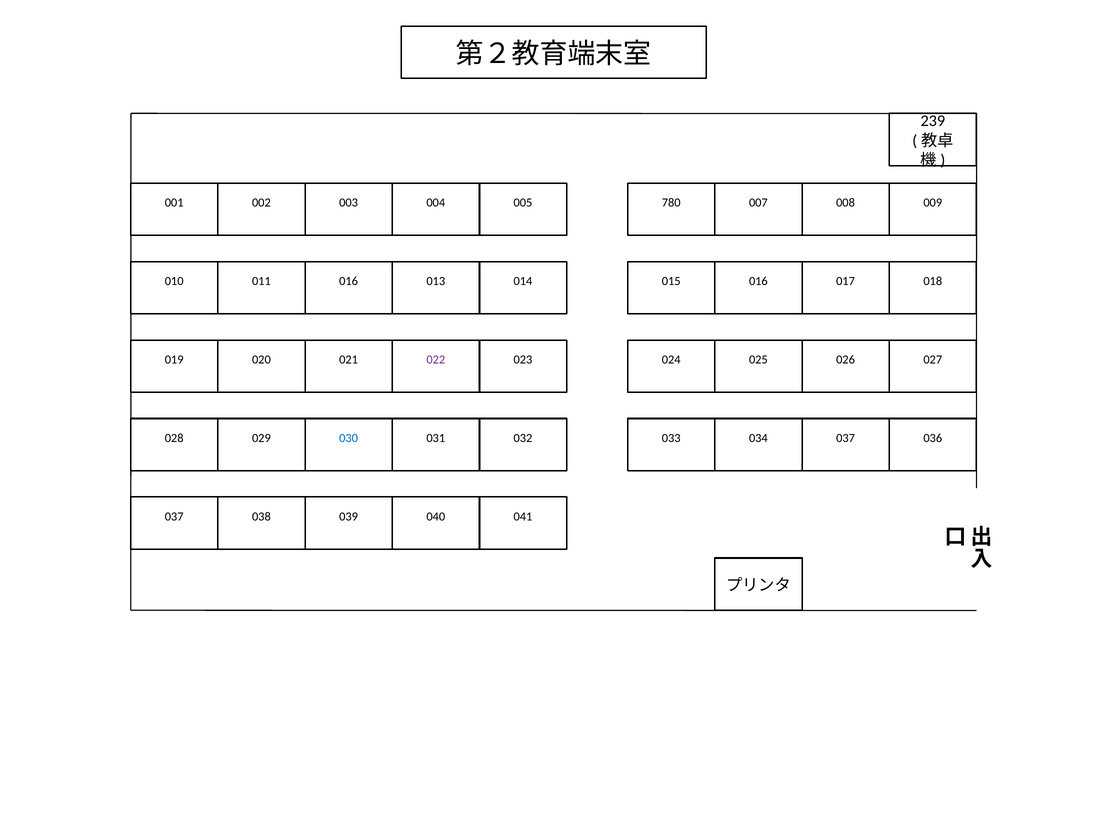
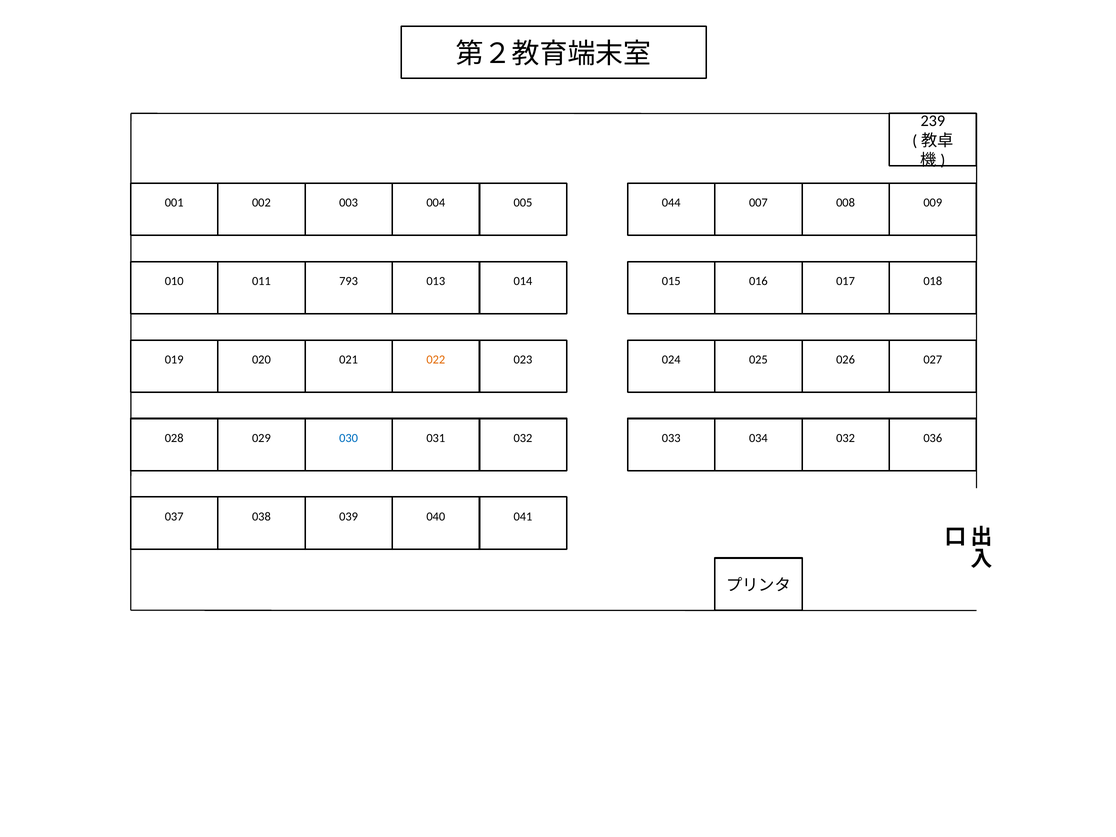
780: 780 -> 044 (671, 203)
011 016: 016 -> 793 (349, 281)
022 colour: purple -> orange (436, 360)
034 037: 037 -> 032 (846, 438)
